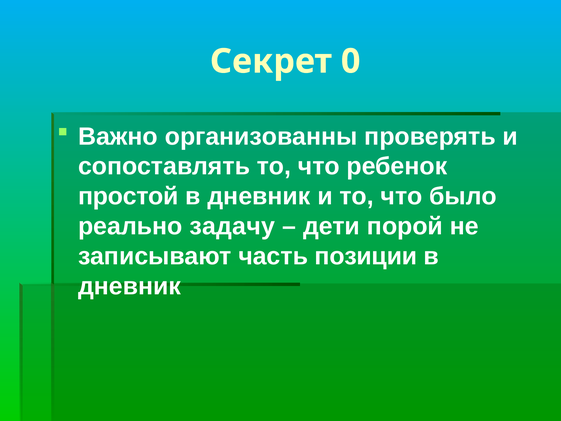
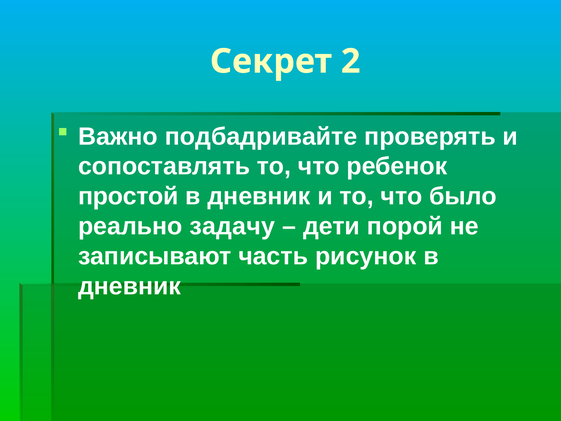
0: 0 -> 2 (351, 61)
организованны: организованны -> подбадривайте (261, 136)
позиции: позиции -> рисунок (366, 256)
